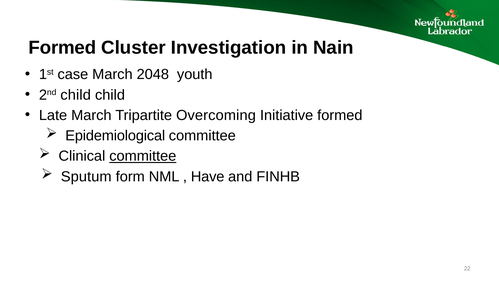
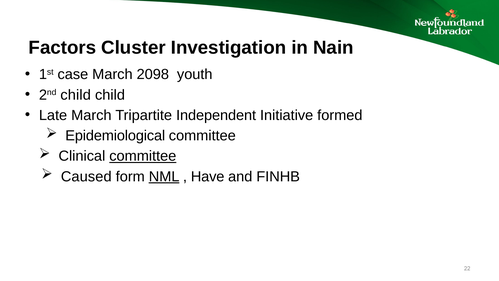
Formed: Formed -> Factors (62, 48)
2048: 2048 -> 2098 (153, 74)
Overcoming: Overcoming -> Independent (216, 115)
Sputum: Sputum -> Caused (86, 176)
NML underline: none -> present (164, 176)
